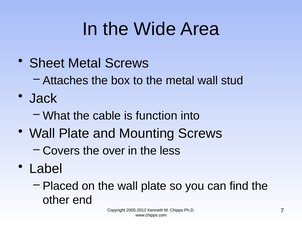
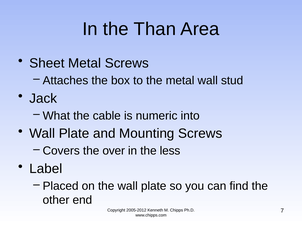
Wide: Wide -> Than (155, 29)
function: function -> numeric (157, 116)
